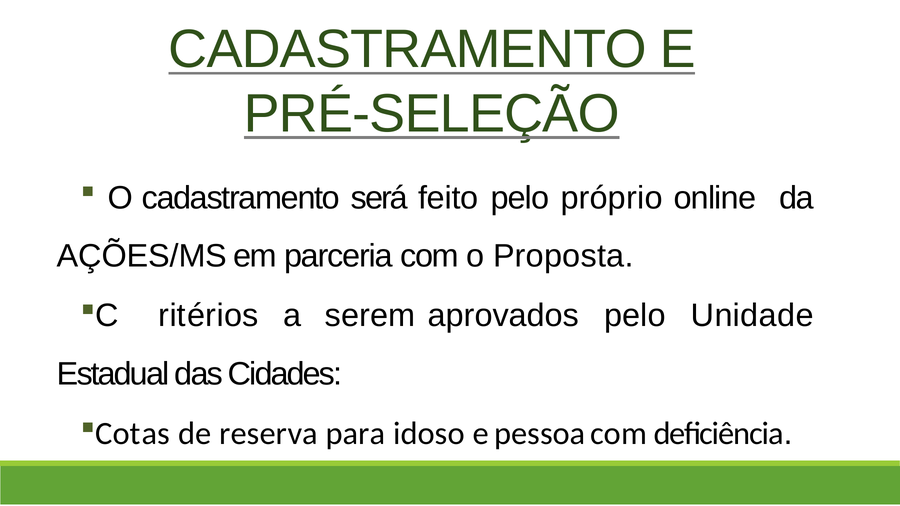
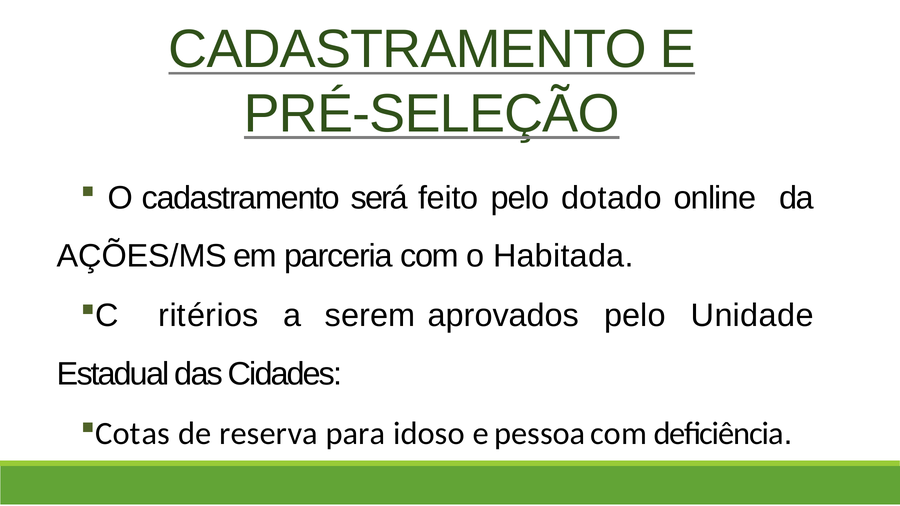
próprio: próprio -> dotado (611, 198)
Proposta: Proposta -> Habitada (563, 256)
